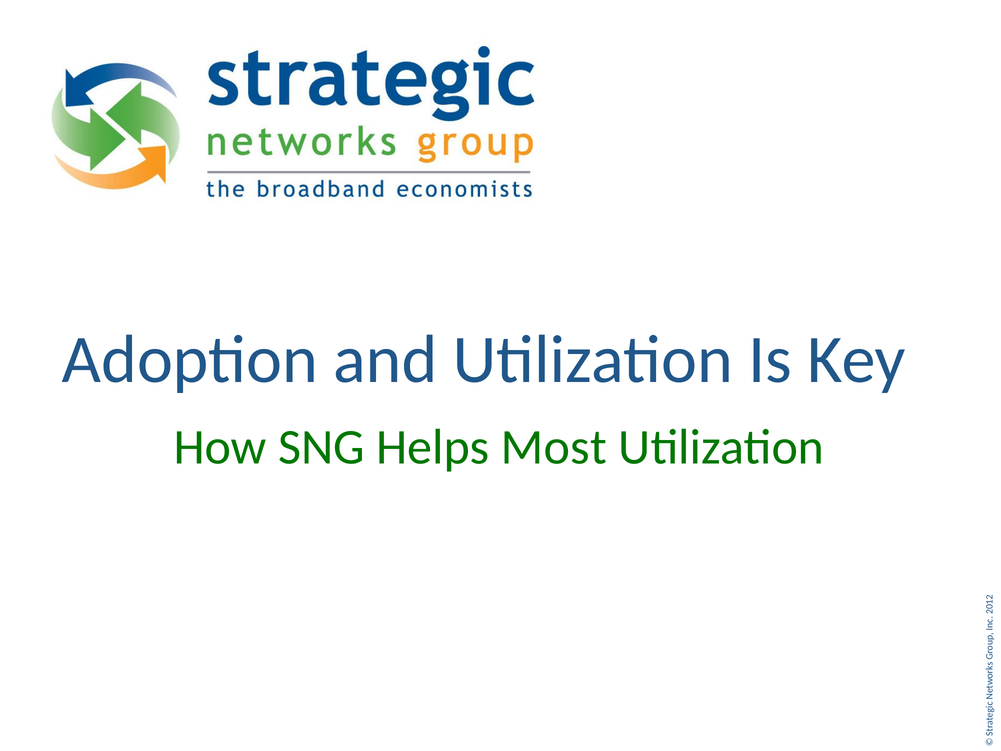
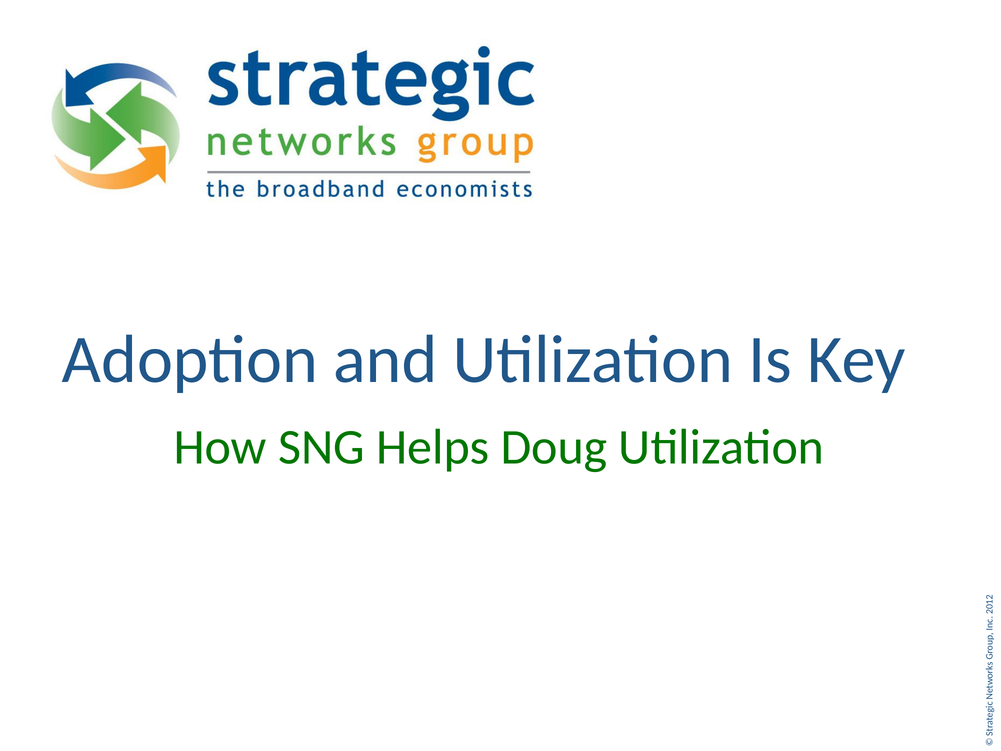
Most: Most -> Doug (554, 447)
